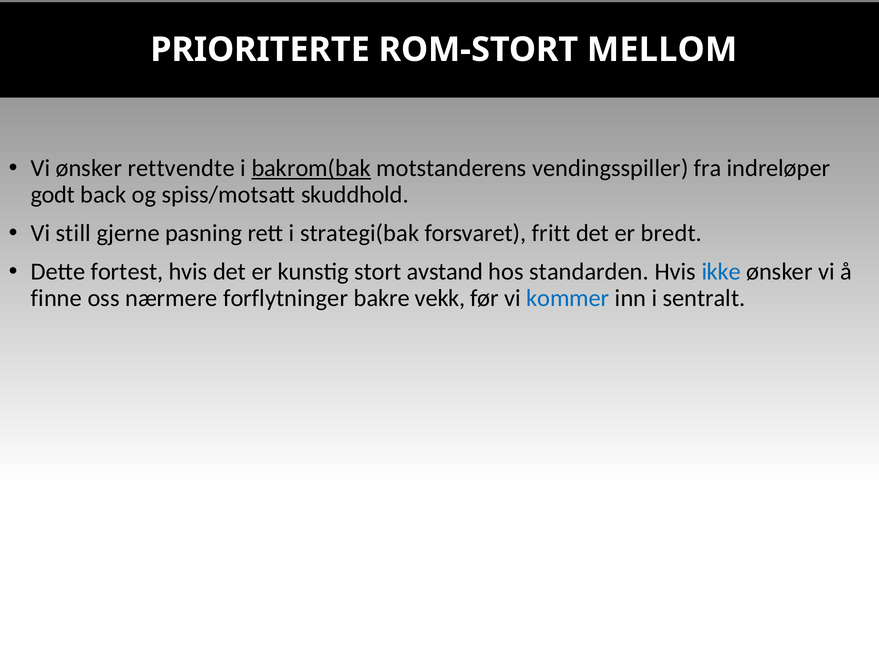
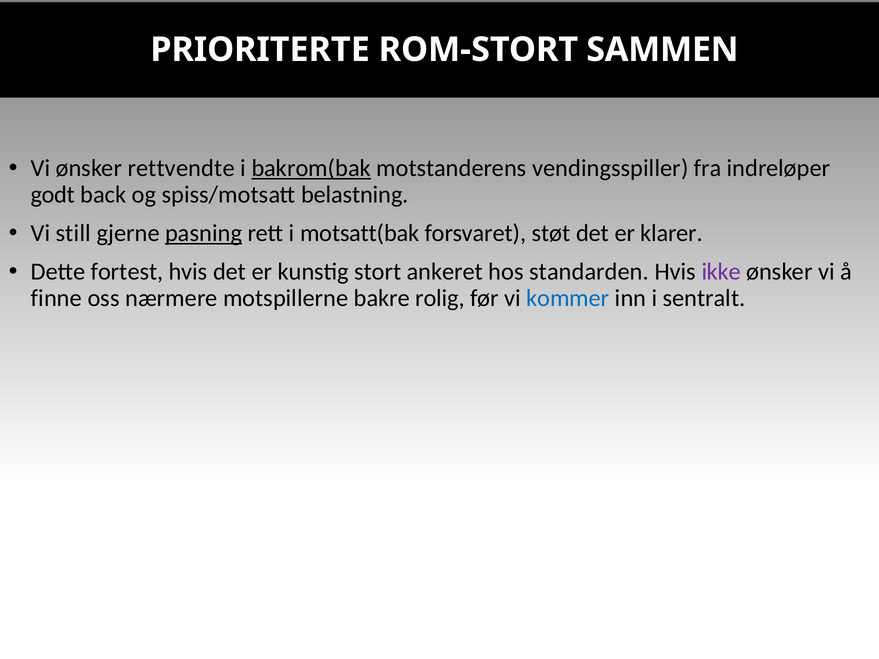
MELLOM: MELLOM -> SAMMEN (662, 50)
skuddhold: skuddhold -> belastning (355, 195)
pasning underline: none -> present (204, 233)
strategi(bak: strategi(bak -> motsatt(bak (360, 233)
fritt: fritt -> støt (551, 233)
bredt: bredt -> klarer (672, 233)
avstand: avstand -> ankeret (445, 272)
ikke colour: blue -> purple (721, 272)
forflytninger: forflytninger -> motspillerne (286, 298)
vekk: vekk -> rolig (440, 298)
